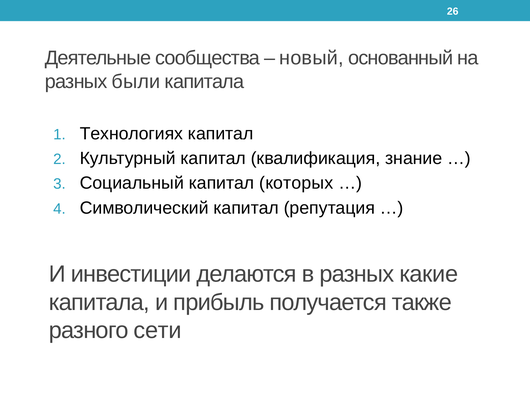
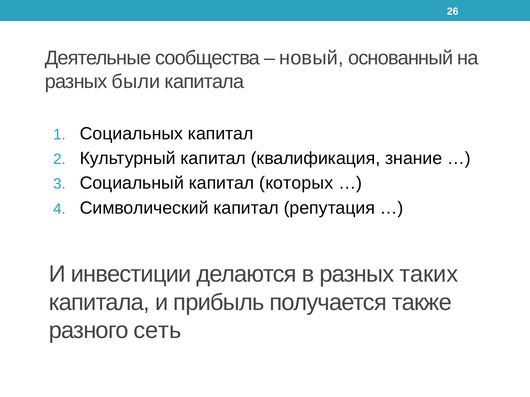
Технологиях: Технологиях -> Социальных (131, 134)
какие: какие -> таких (429, 274)
сети: сети -> сеть (157, 331)
